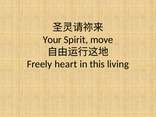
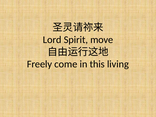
Your: Your -> Lord (52, 40)
heart: heart -> come (66, 64)
